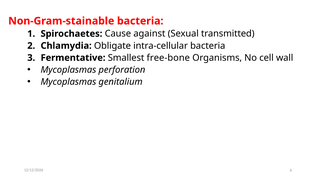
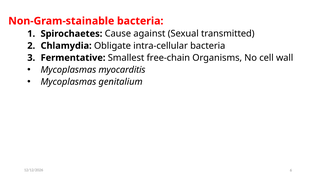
free-bone: free-bone -> free-chain (168, 58)
perforation: perforation -> myocarditis (122, 70)
